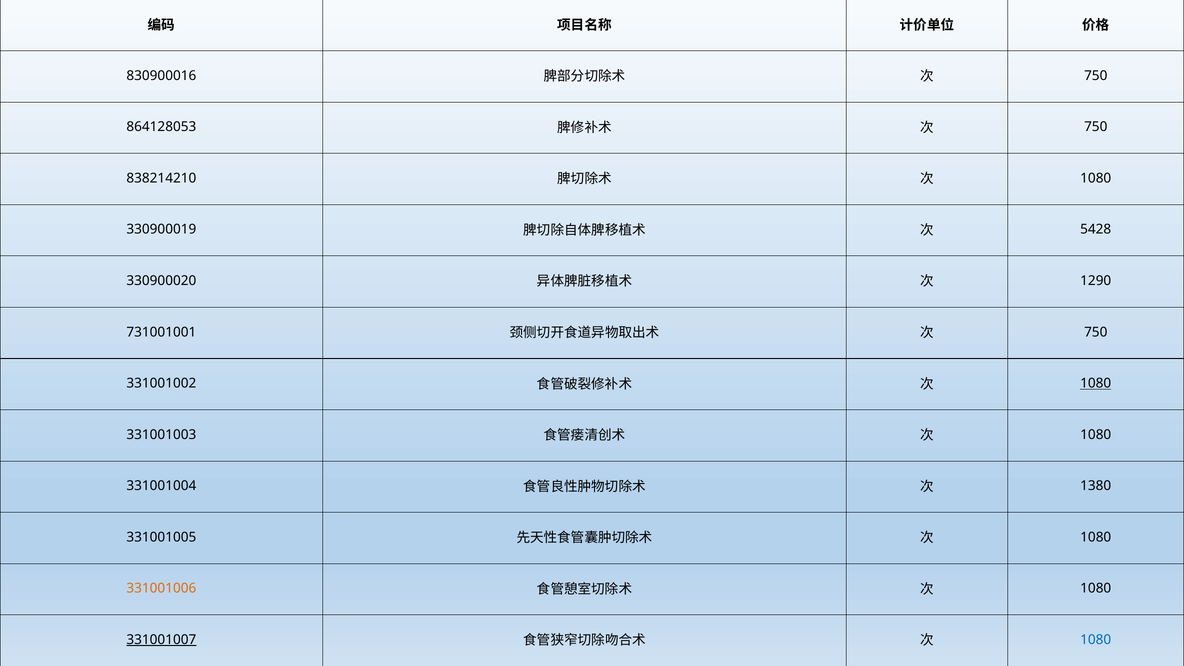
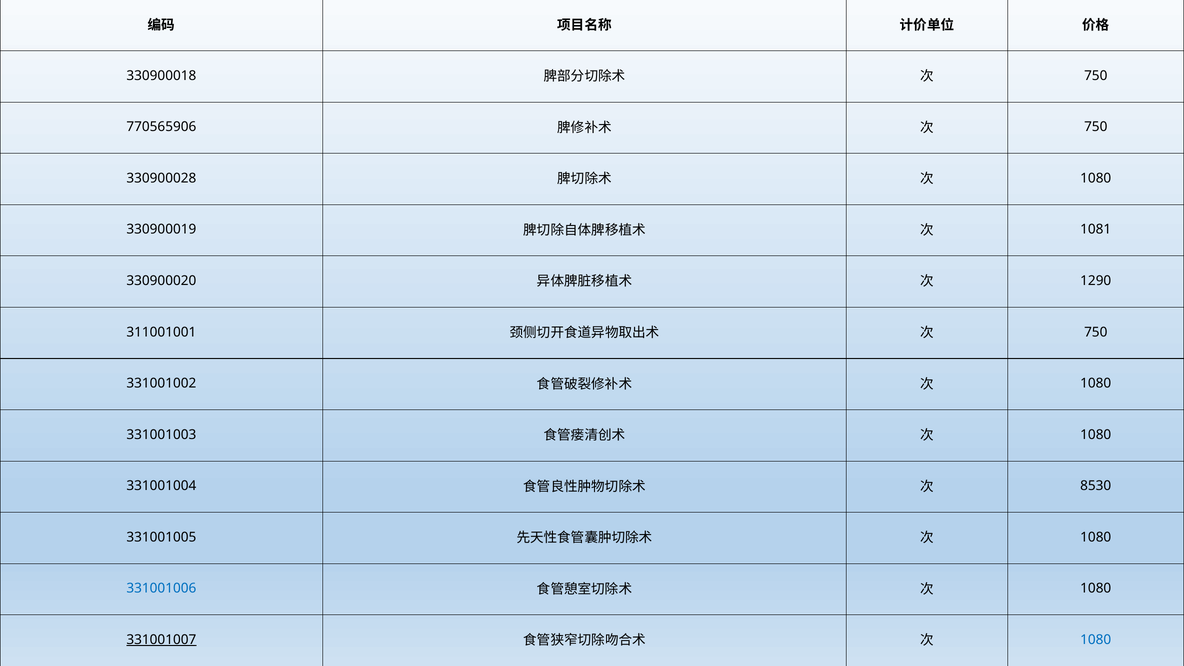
830900016: 830900016 -> 330900018 (161, 76)
864128053: 864128053 -> 770565906 (161, 127)
838214210: 838214210 -> 330900028 (161, 178)
5428: 5428 -> 1081 (1096, 229)
731001001: 731001001 -> 311001001 (161, 332)
1080 underline: present -> none (1096, 383)
1380: 1380 -> 8530 (1096, 486)
331001006 colour: orange -> blue (161, 588)
